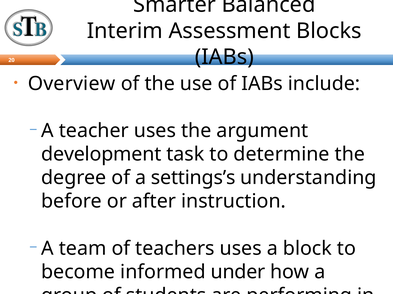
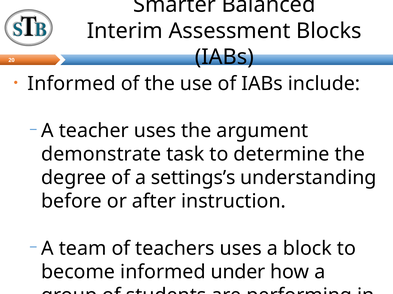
Overview: Overview -> Informed (72, 84)
development: development -> demonstrate (101, 155)
